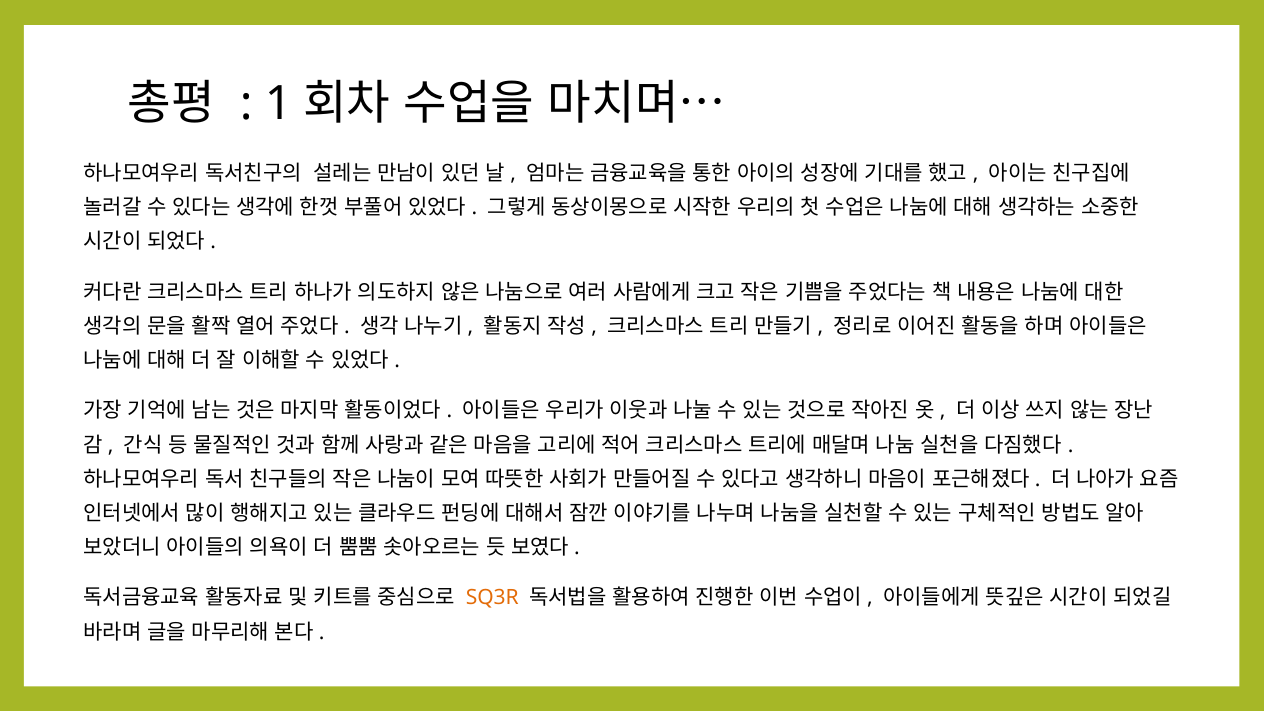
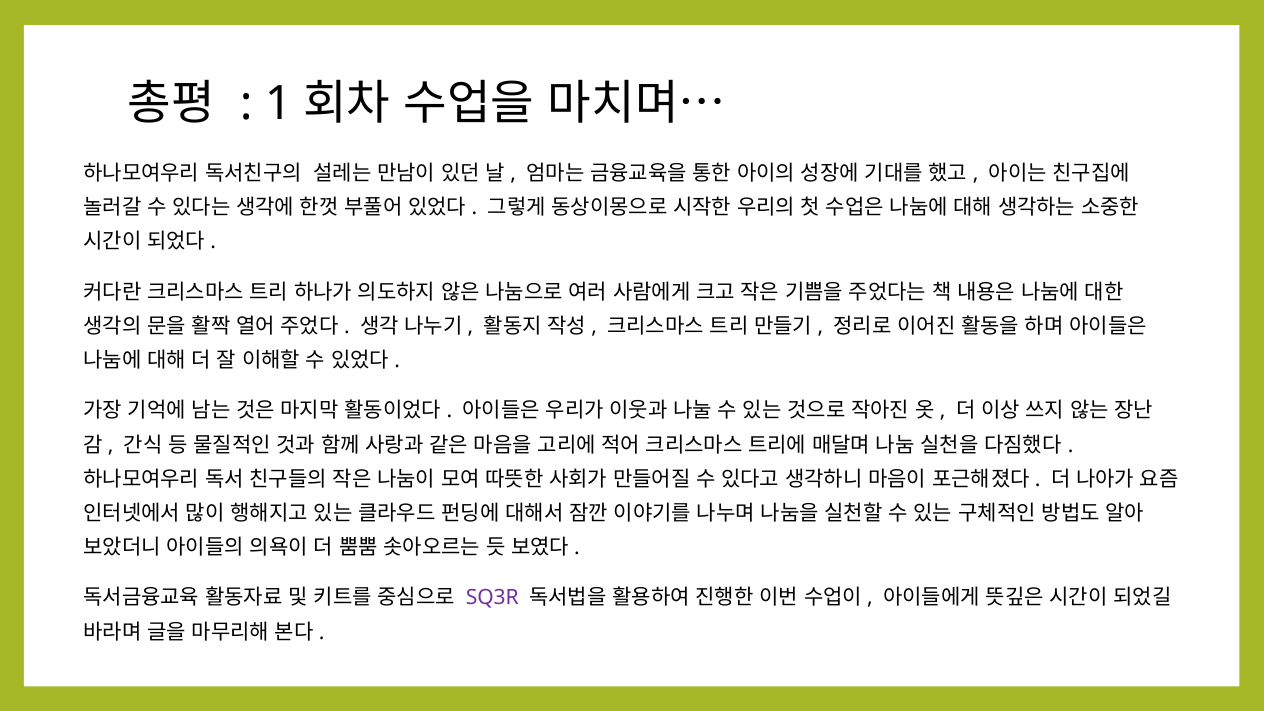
SQ3R colour: orange -> purple (492, 598)
